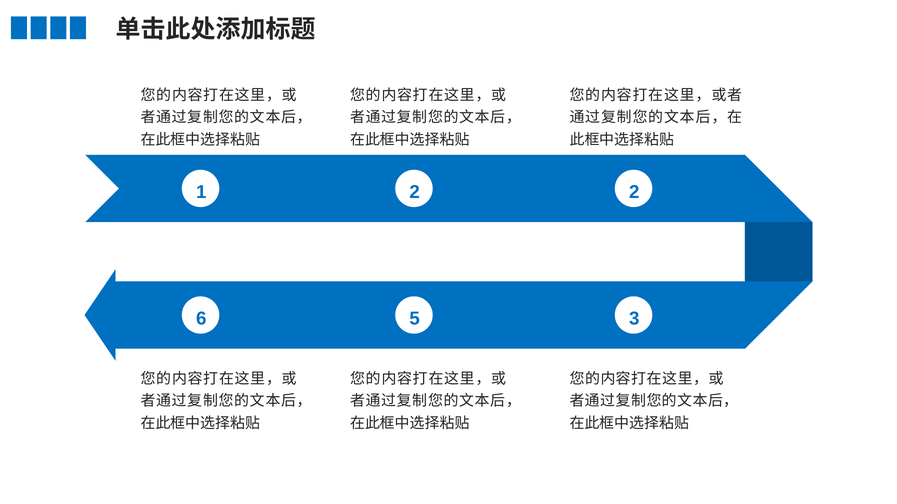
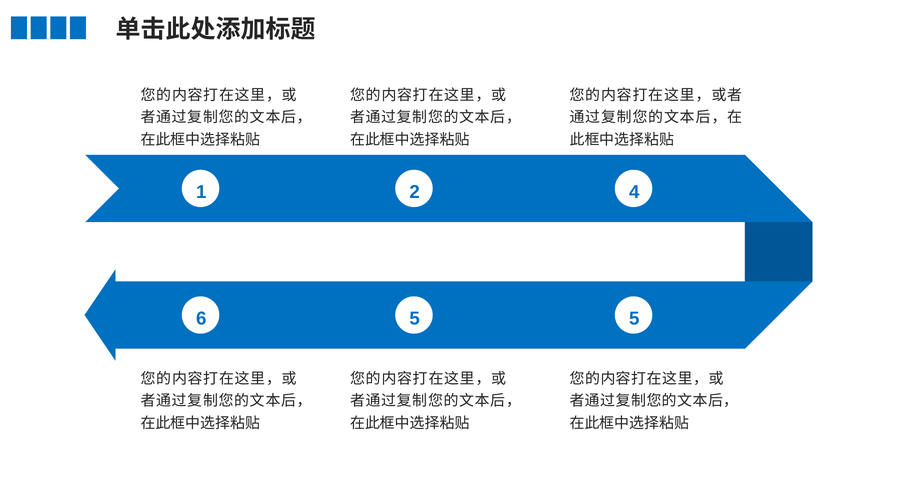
2 2: 2 -> 4 (634, 192)
5 3: 3 -> 5 (634, 319)
